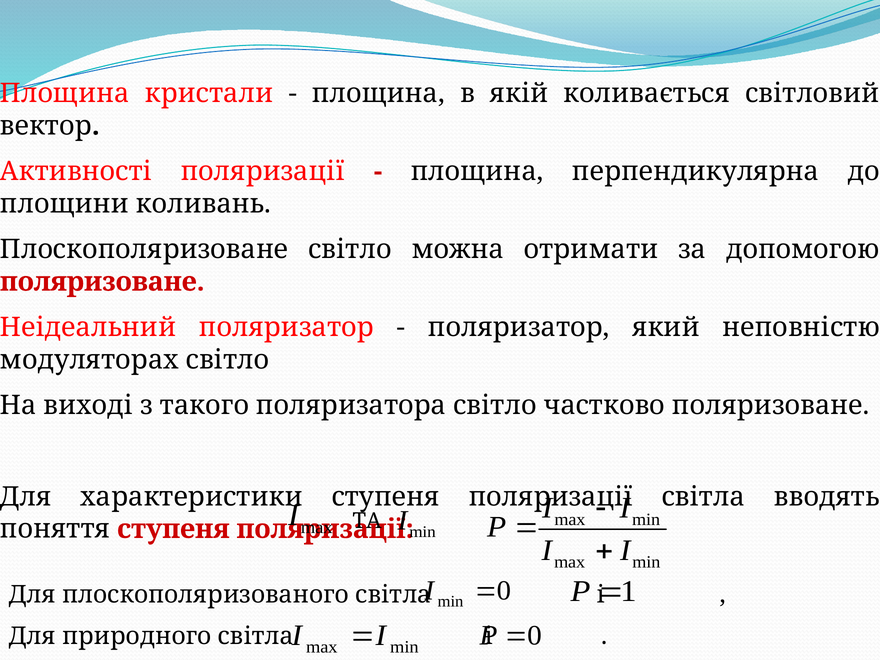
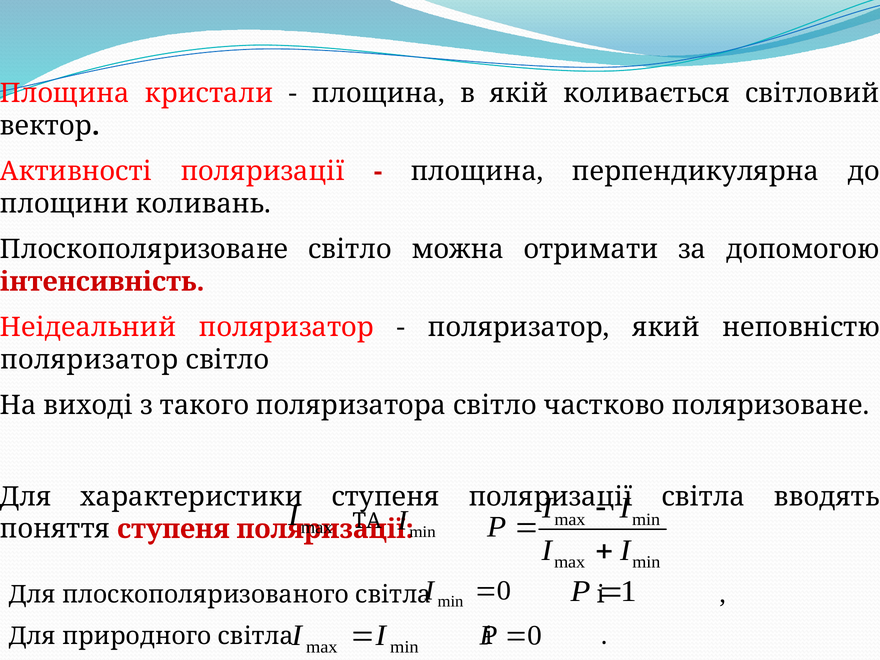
поляризоване: поляризоване -> інтенсивність (102, 282)
модуляторах: модуляторах -> поляризатор (89, 360)
